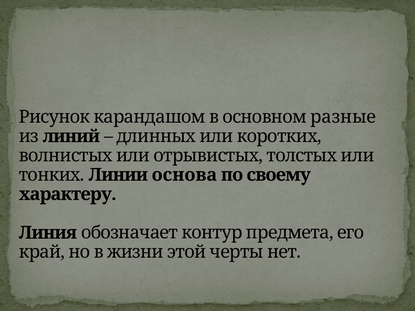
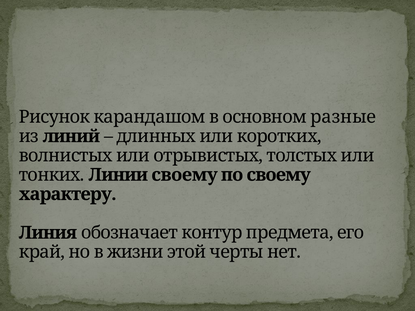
Линии основа: основа -> своему (185, 175)
